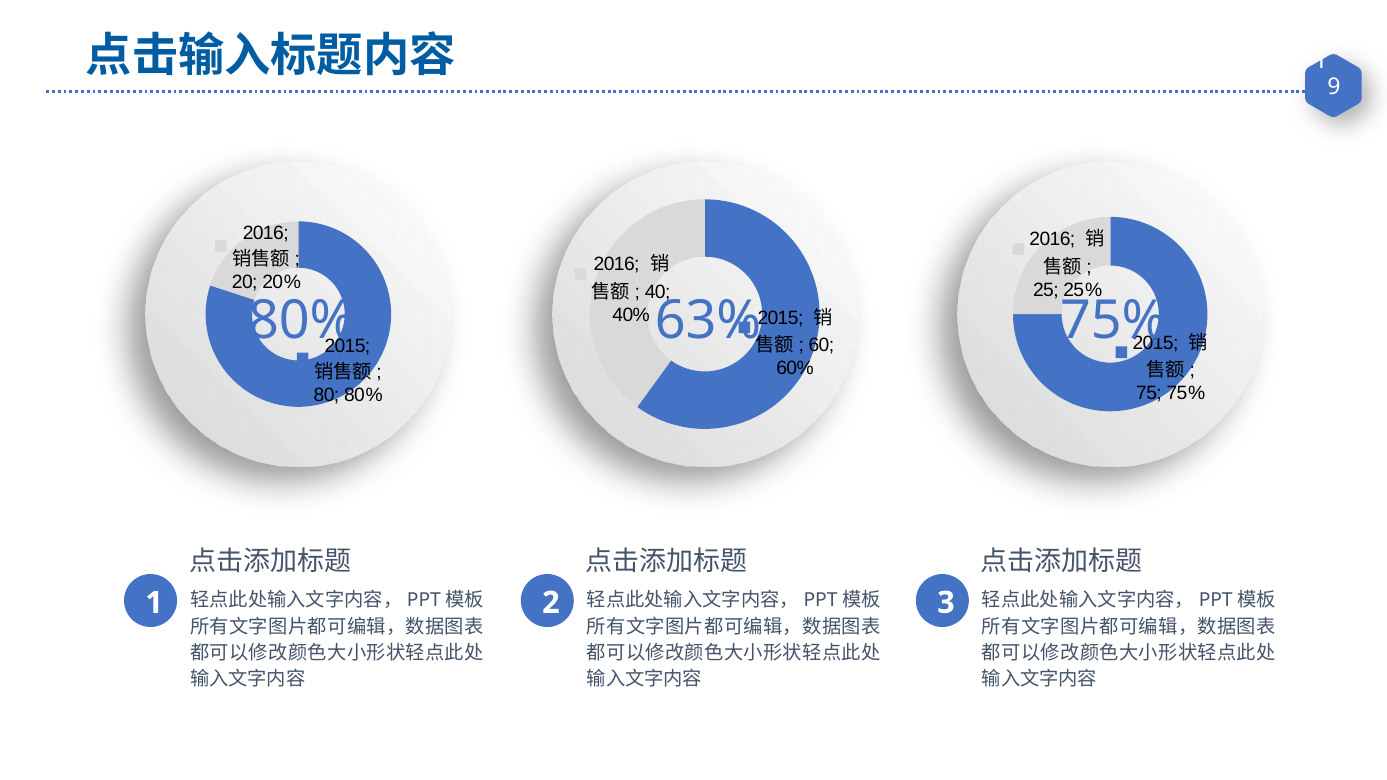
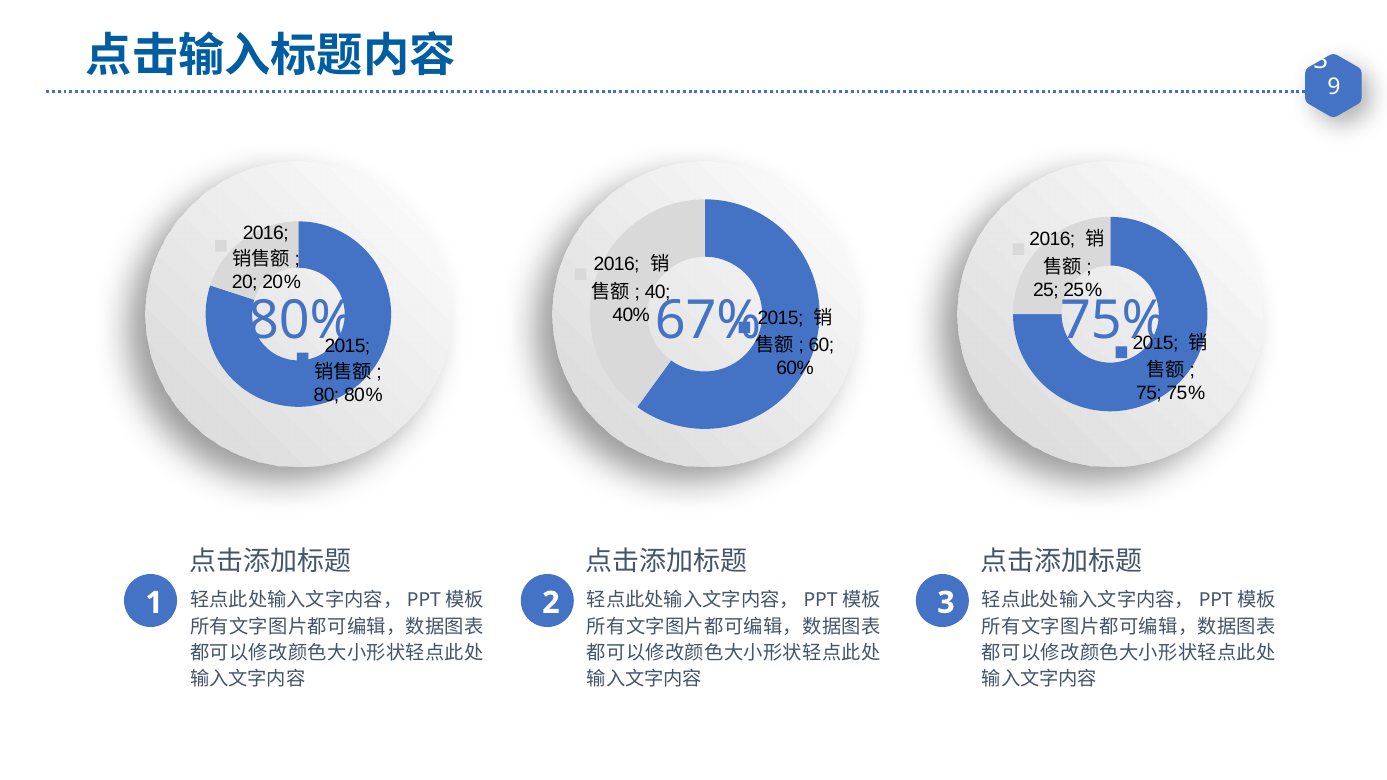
1: 1 -> 3 (1321, 60)
63%: 63% -> 67% (708, 320)
